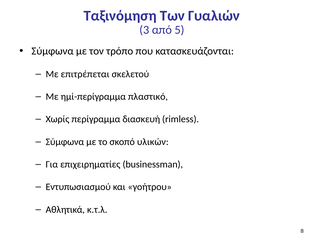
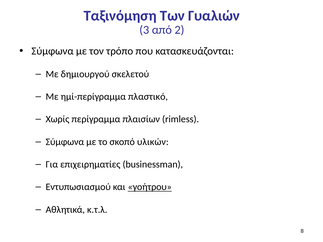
5: 5 -> 2 (179, 30)
επιτρέπεται: επιτρέπεται -> δημιουργού (85, 74)
διασκευή: διασκευή -> πλαισίων (141, 119)
γοήτρου underline: none -> present (150, 187)
